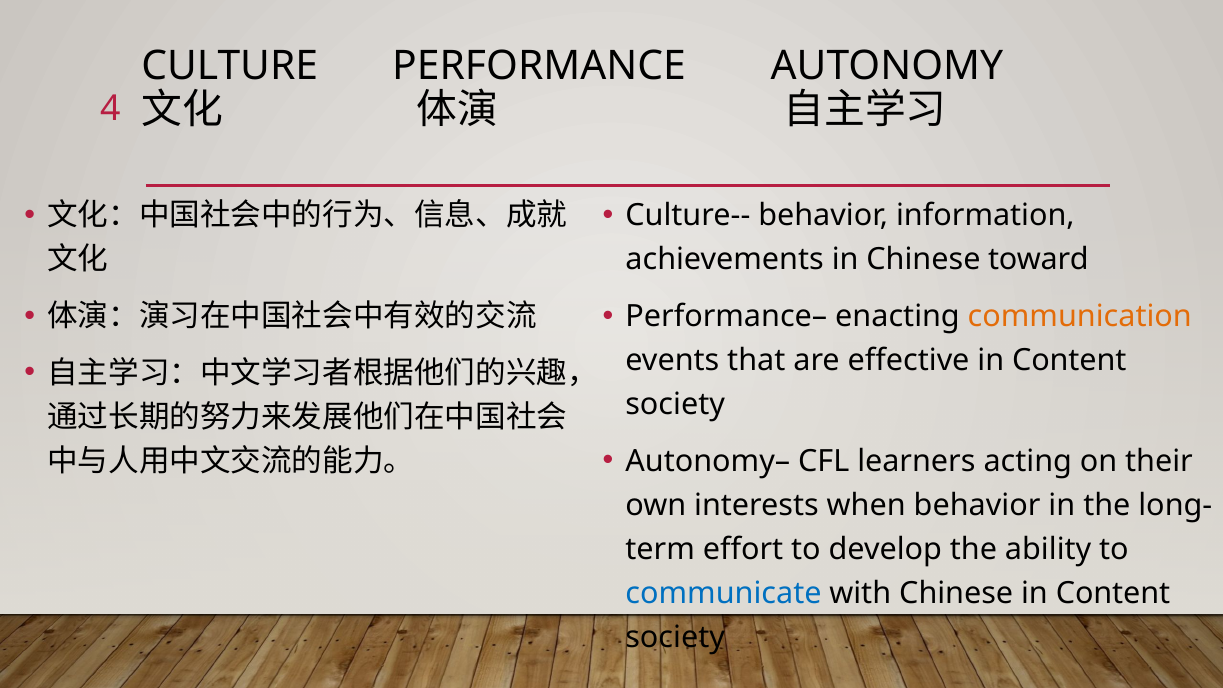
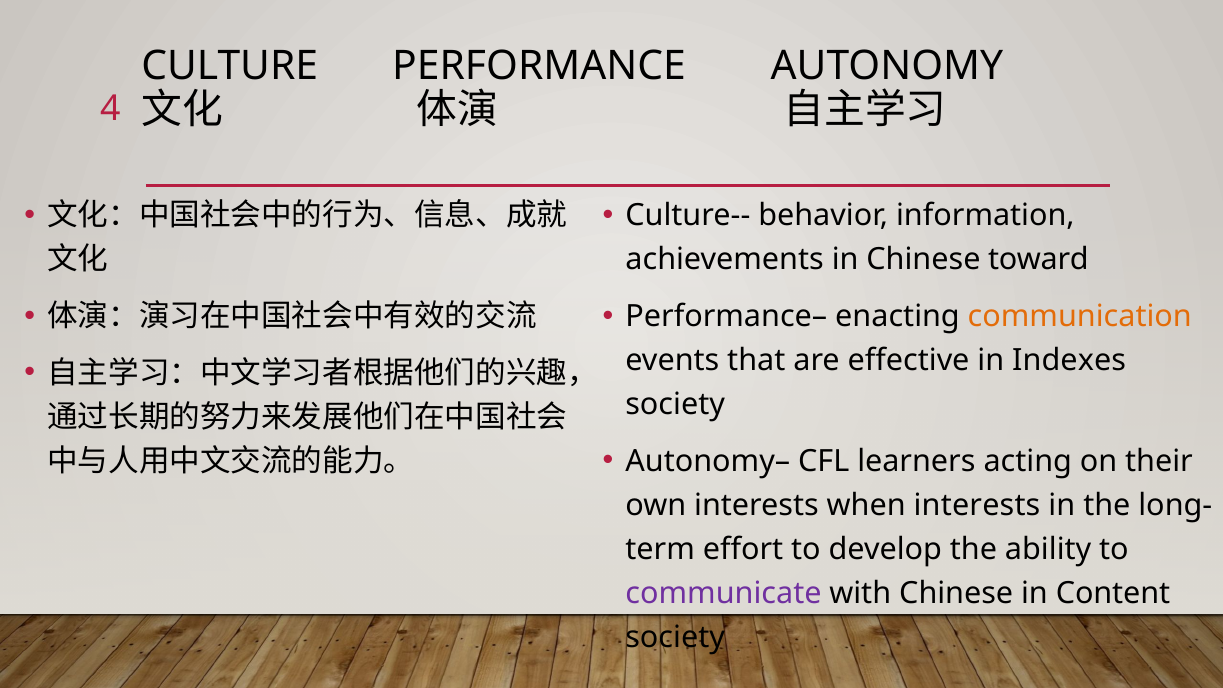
effective in Content: Content -> Indexes (1069, 361)
when behavior: behavior -> interests (977, 505)
communicate colour: blue -> purple (723, 594)
